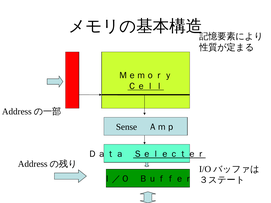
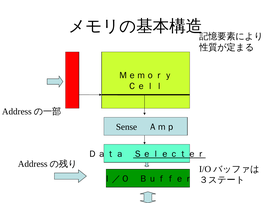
Ｃｅｌｌ underline: present -> none (146, 86)
